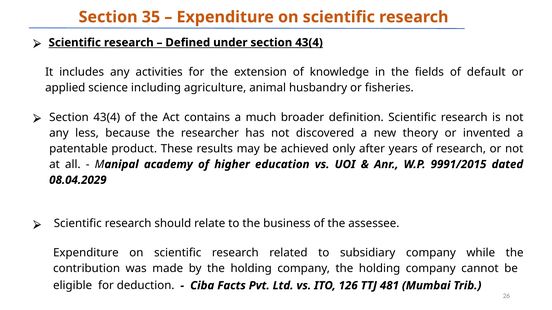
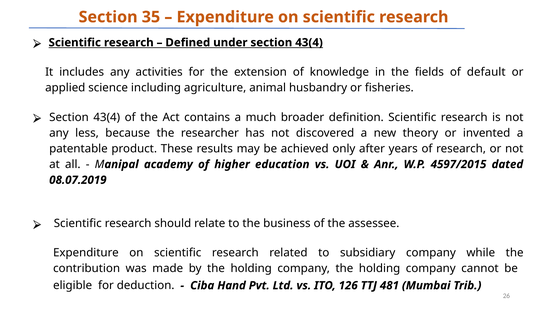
9991/2015: 9991/2015 -> 4597/2015 (459, 165)
08.04.2029: 08.04.2029 -> 08.07.2019 (78, 180)
Facts: Facts -> Hand (232, 286)
